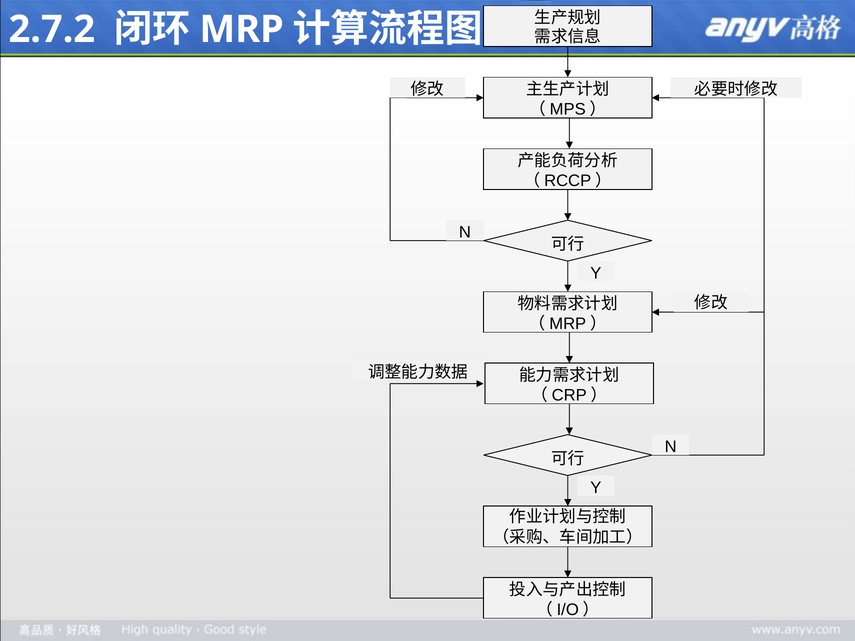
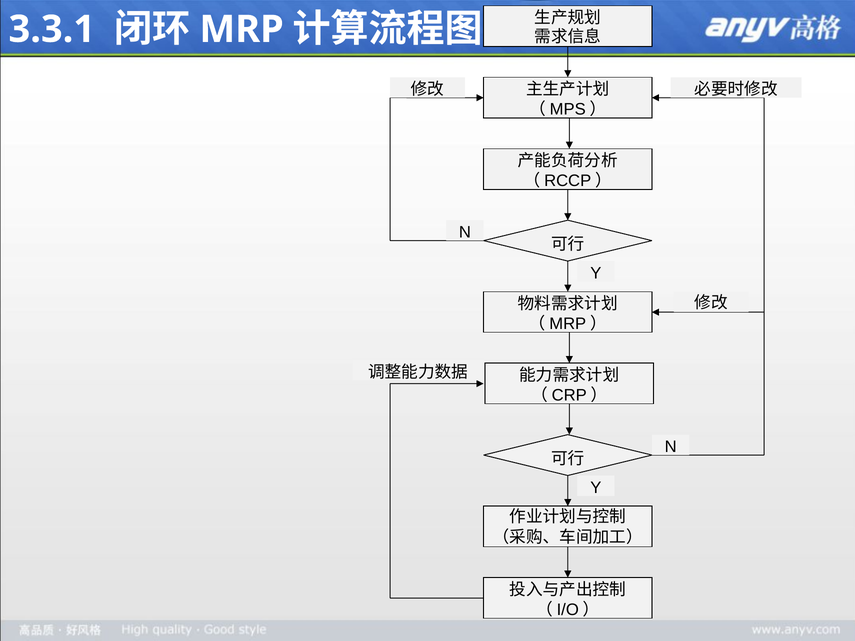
2.7.2: 2.7.2 -> 3.3.1 (52, 29)
